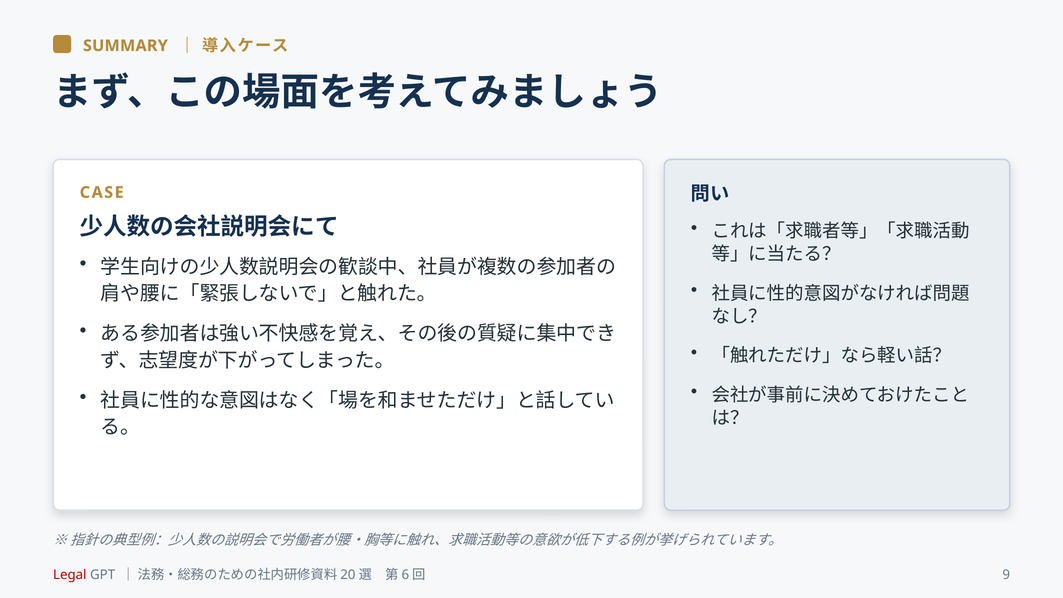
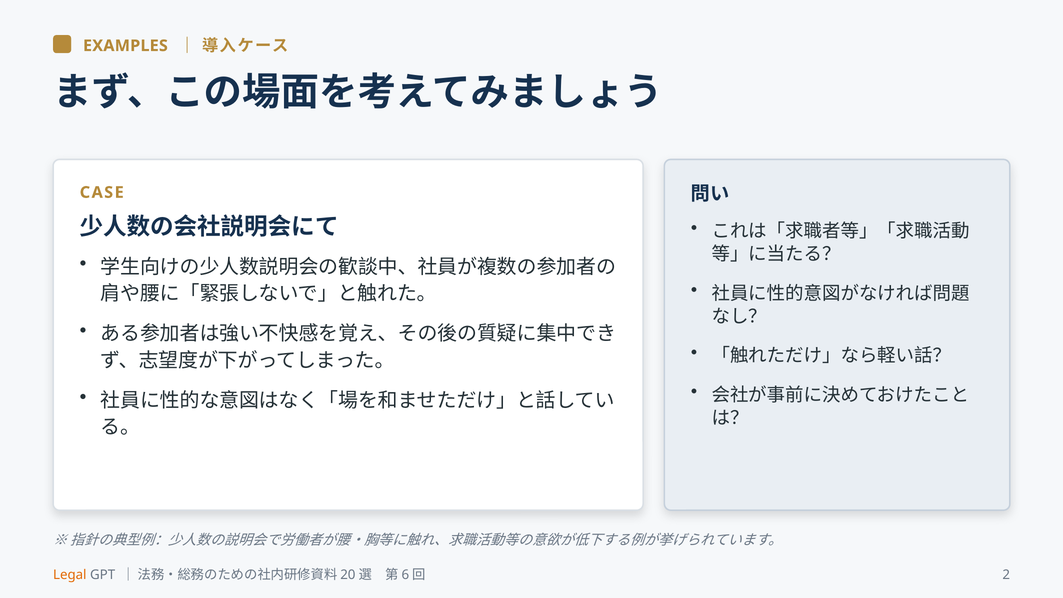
SUMMARY: SUMMARY -> EXAMPLES (125, 46)
Legal colour: red -> orange (70, 575)
9: 9 -> 2 (1006, 575)
